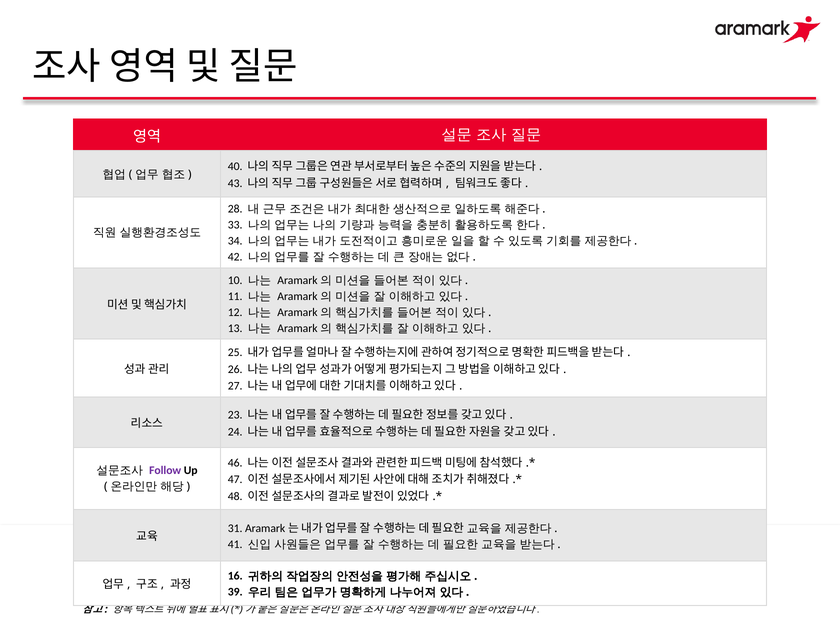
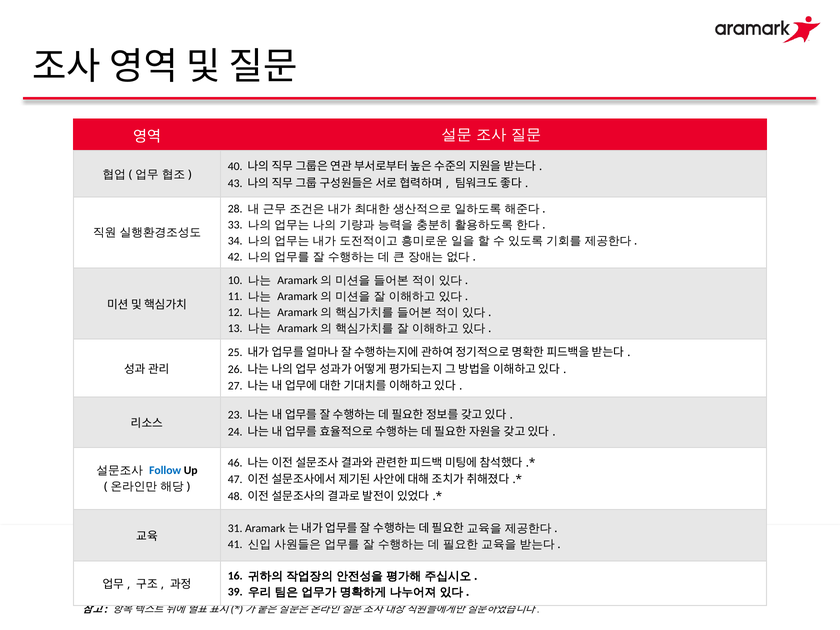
Follow colour: purple -> blue (165, 470)
